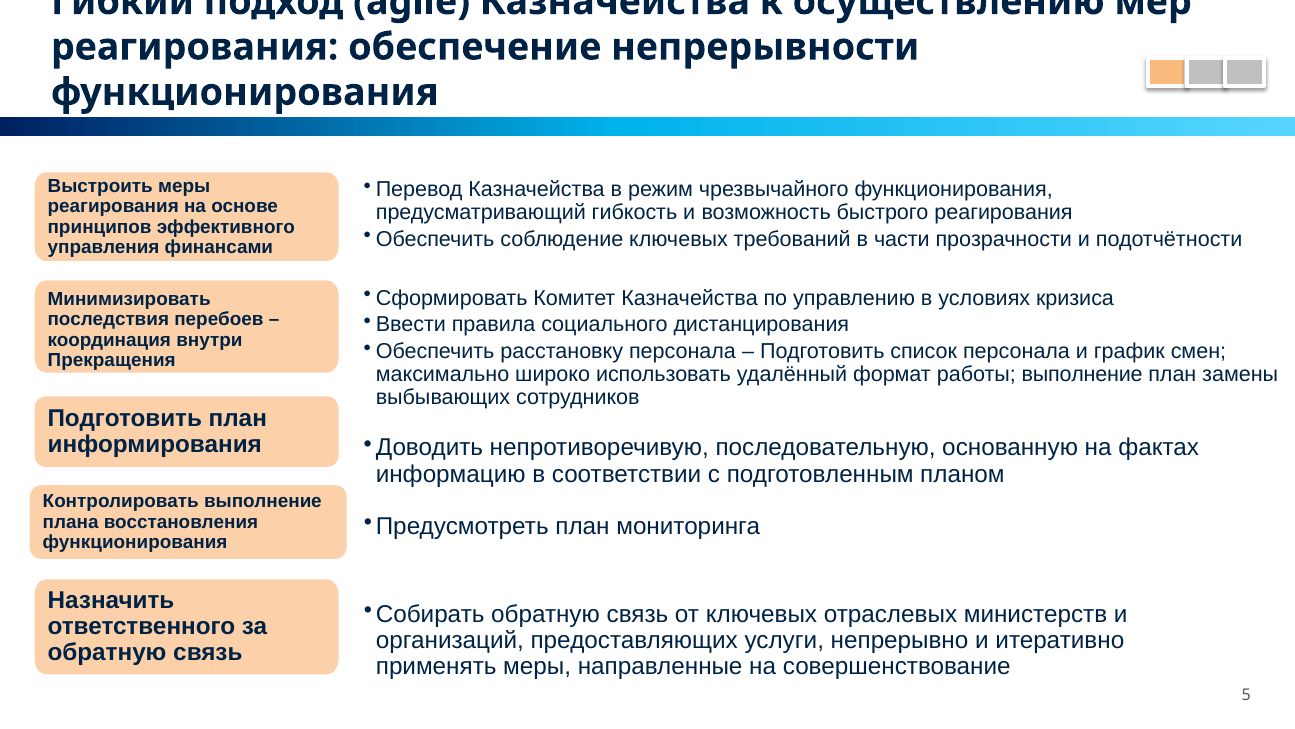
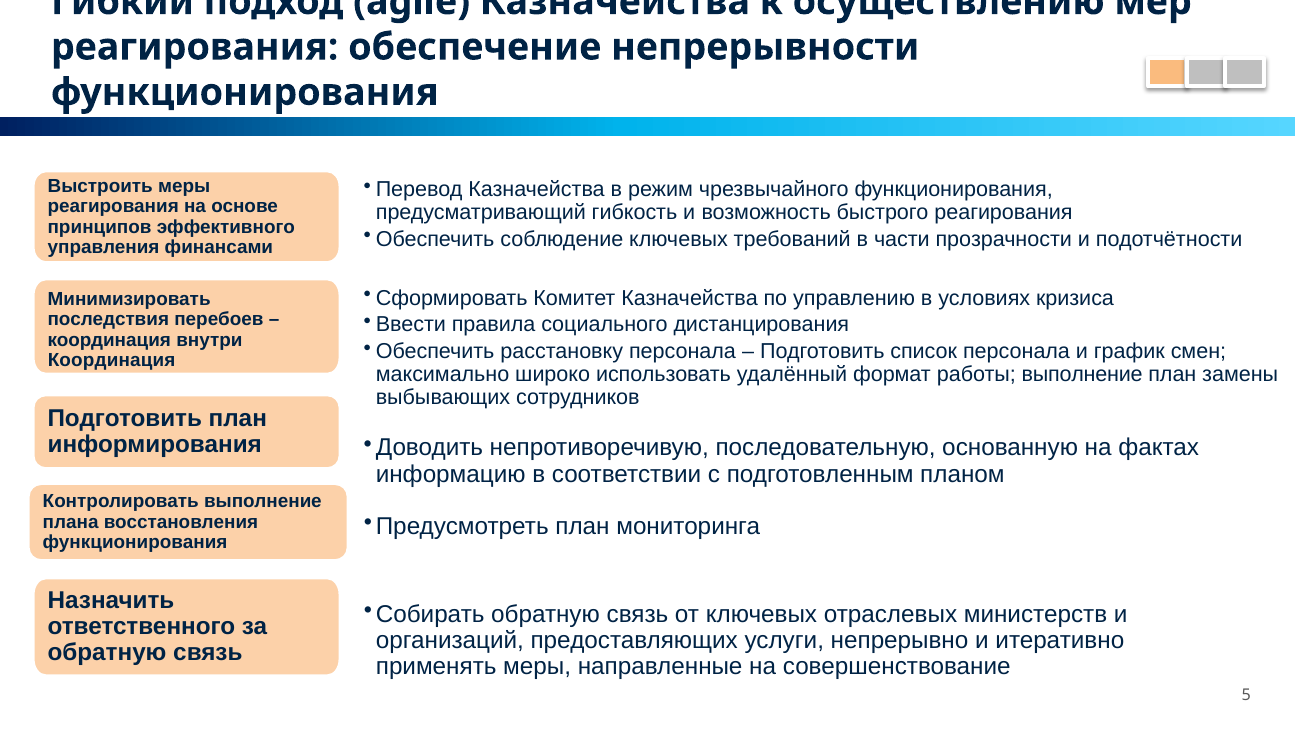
Прекращения: Прекращения -> Координация (112, 360)
